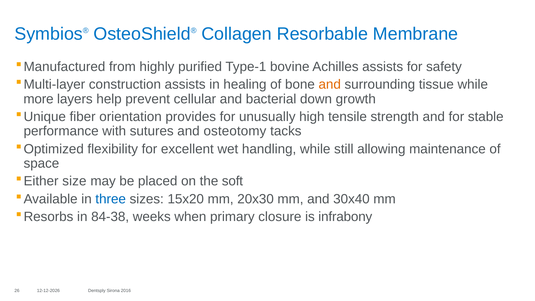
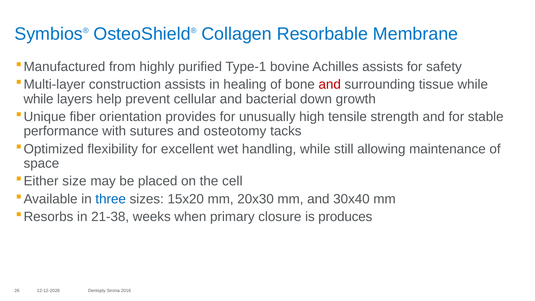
and colour: orange -> red (330, 84)
more: more -> while (39, 99)
soft: soft -> cell (232, 181)
84-38: 84-38 -> 21-38 (110, 217)
infrabony: infrabony -> produces (345, 217)
